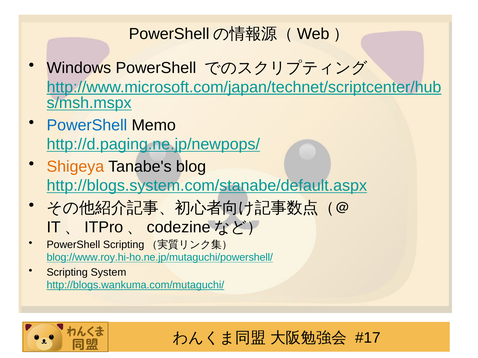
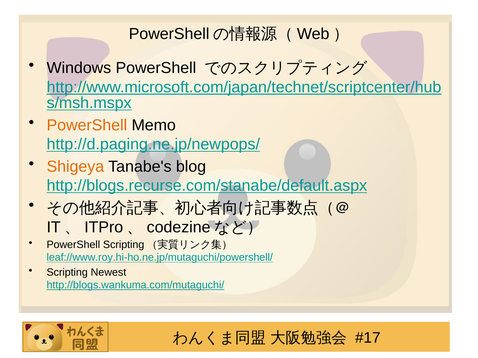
PowerShell colour: blue -> orange (87, 125)
http://blogs.system.com/stanabe/default.aspx: http://blogs.system.com/stanabe/default.aspx -> http://blogs.recurse.com/stanabe/default.aspx (207, 186)
blog://www.roy.hi-ho.ne.jp/mutaguchi/powershell/: blog://www.roy.hi-ho.ne.jp/mutaguchi/powershell/ -> leaf://www.roy.hi-ho.ne.jp/mutaguchi/powershell/ (160, 258)
System: System -> Newest (108, 273)
